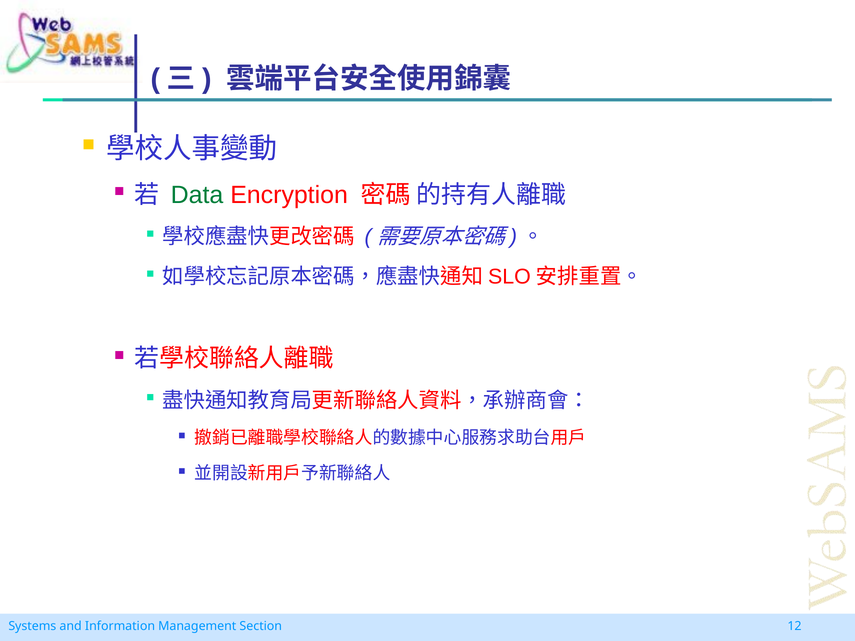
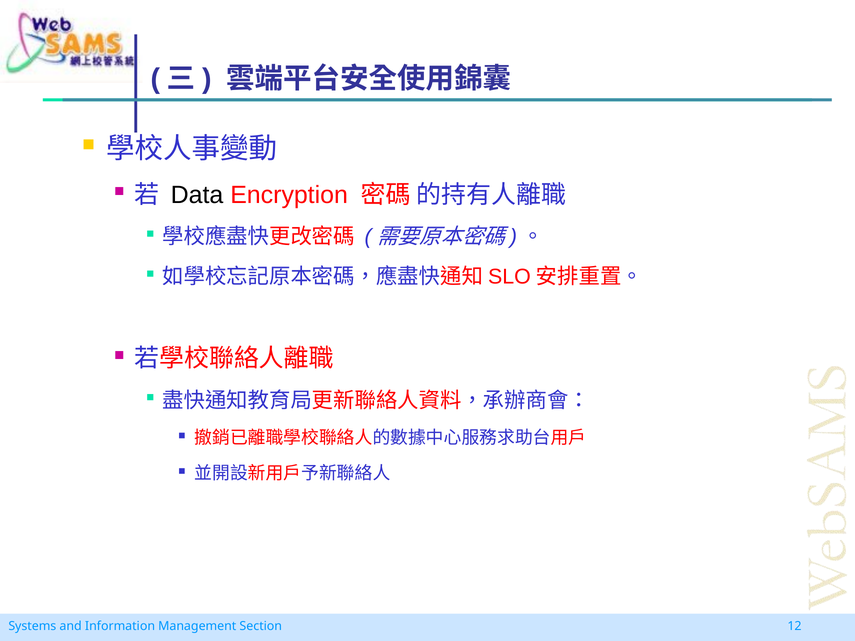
Data colour: green -> black (197, 195)
